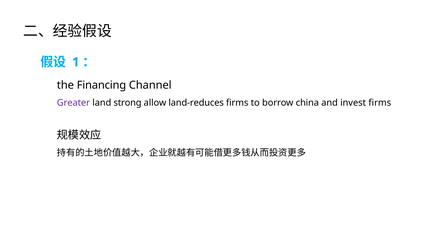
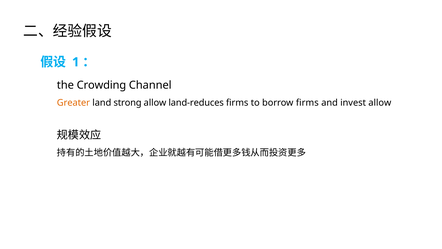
Financing: Financing -> Crowding (101, 85)
Greater colour: purple -> orange (73, 103)
borrow china: china -> firms (307, 103)
invest firms: firms -> allow (380, 103)
